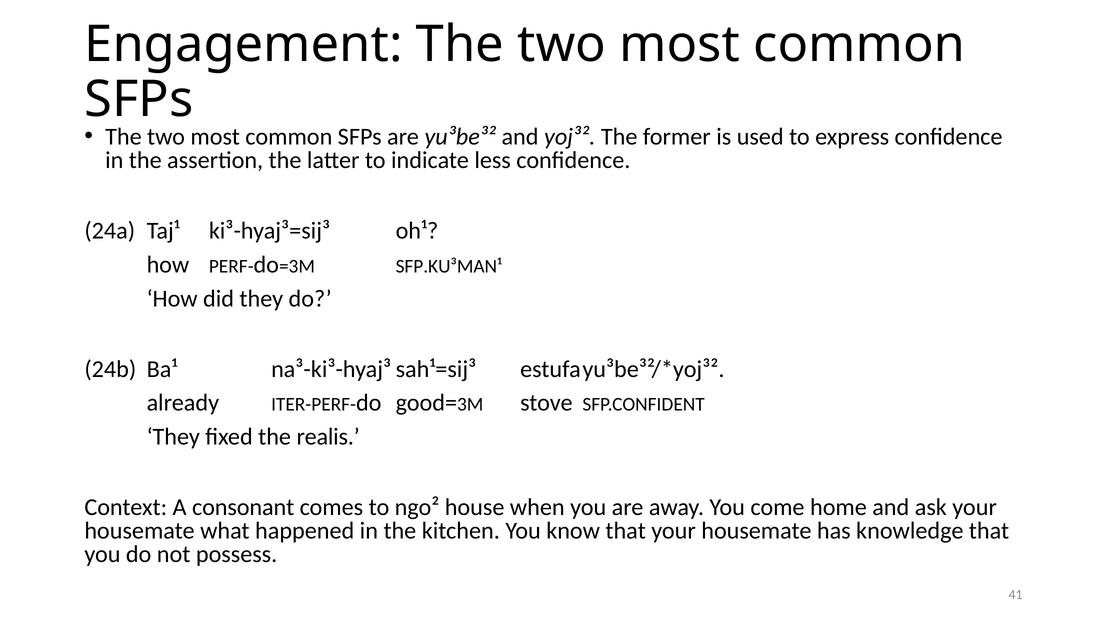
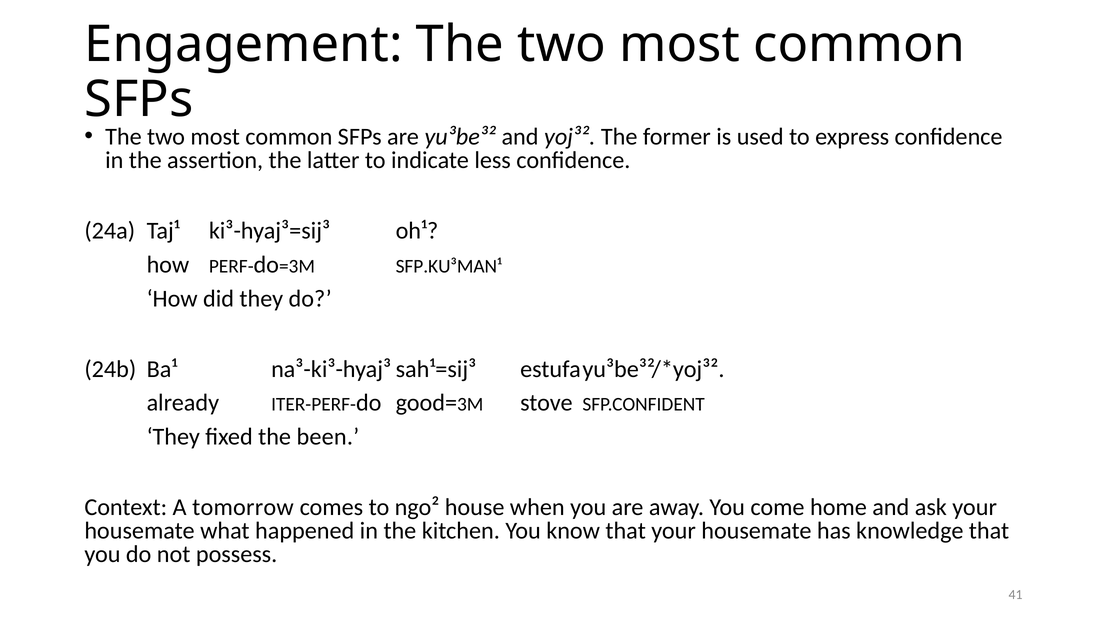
realis: realis -> been (328, 437)
consonant: consonant -> tomorrow (243, 507)
